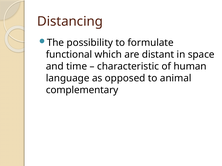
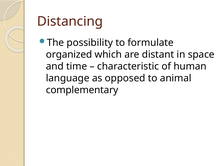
functional: functional -> organized (69, 55)
